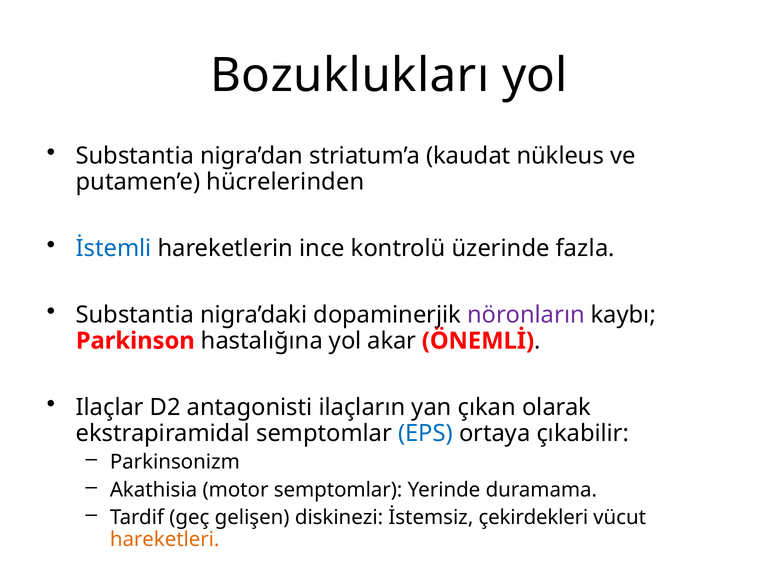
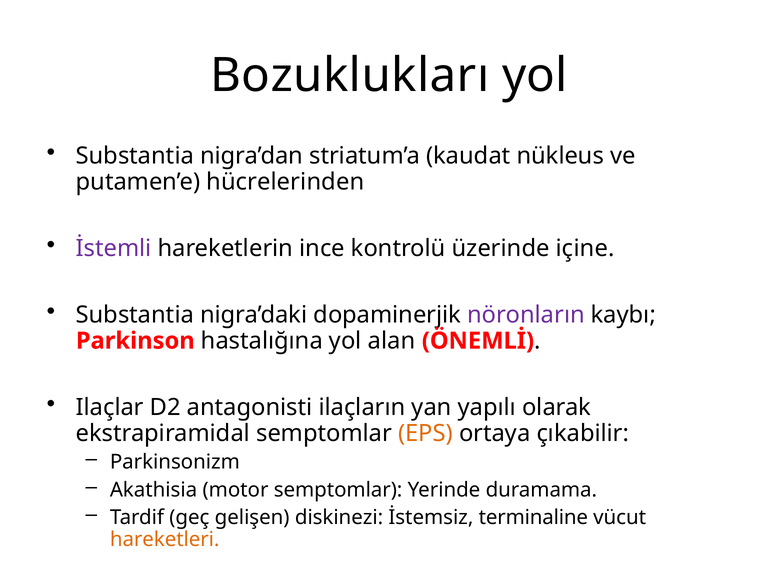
İstemli colour: blue -> purple (114, 248)
fazla: fazla -> içine (585, 248)
akar: akar -> alan (392, 341)
çıkan: çıkan -> yapılı (487, 407)
EPS colour: blue -> orange (426, 433)
çekirdekleri: çekirdekleri -> terminaline (533, 517)
